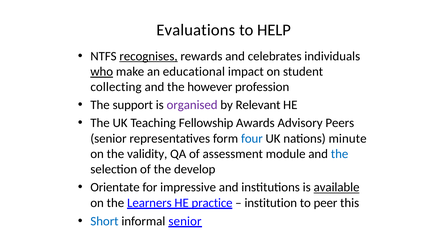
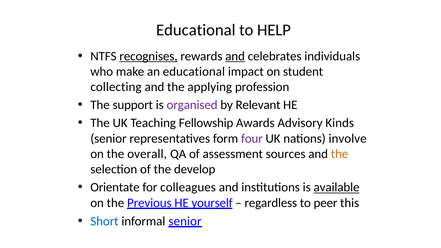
Evaluations: Evaluations -> Educational (196, 30)
and underline: none -> present (235, 56)
who underline: present -> none (102, 72)
however: however -> applying (210, 87)
Peers: Peers -> Kinds (340, 123)
four colour: blue -> purple (252, 139)
minute: minute -> involve (348, 139)
validity: validity -> overall (147, 154)
module: module -> sources (286, 154)
the colour: blue -> orange (340, 154)
impressive: impressive -> colleagues (188, 187)
Learners: Learners -> Previous (149, 203)
practice: practice -> yourself (212, 203)
institution: institution -> regardless (271, 203)
